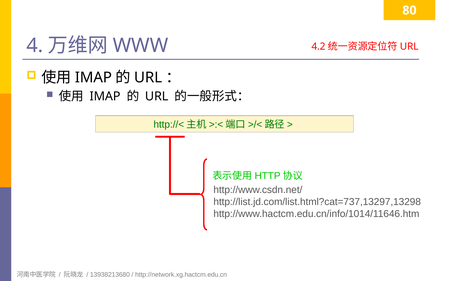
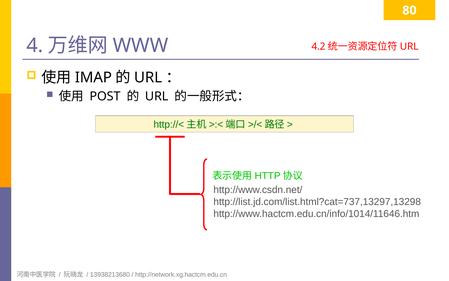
IMAP: IMAP -> POST (105, 96)
